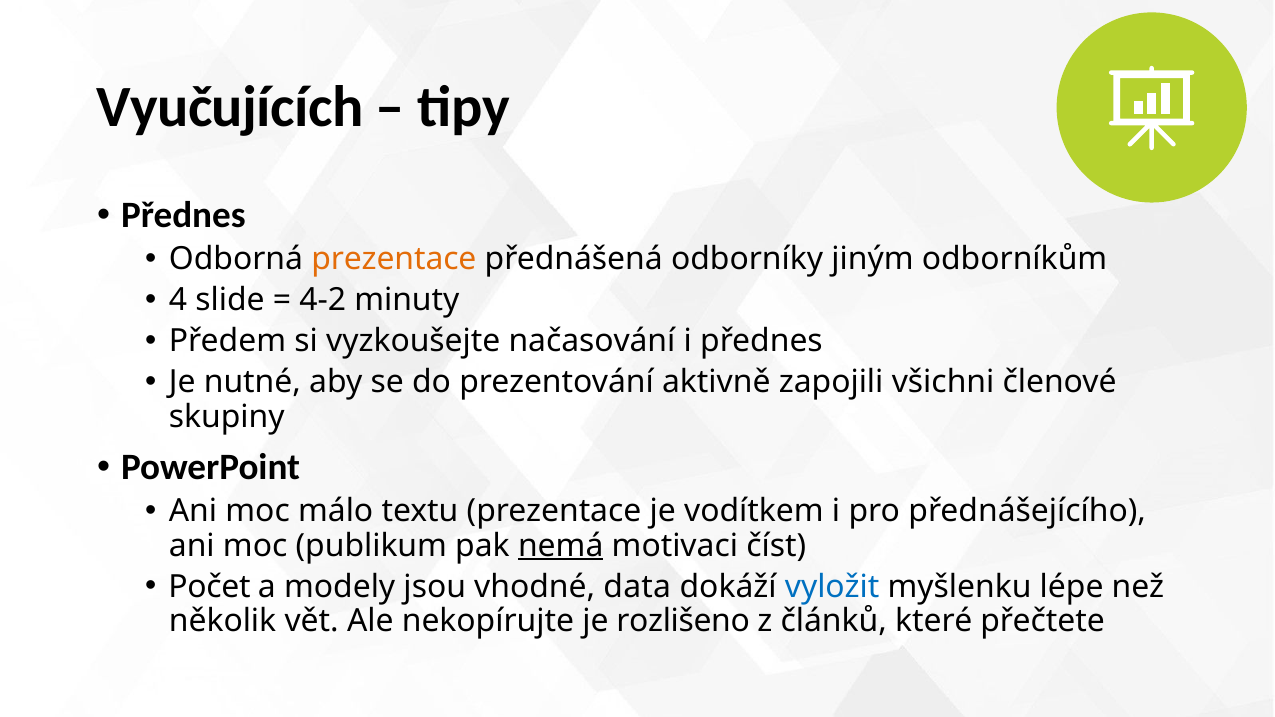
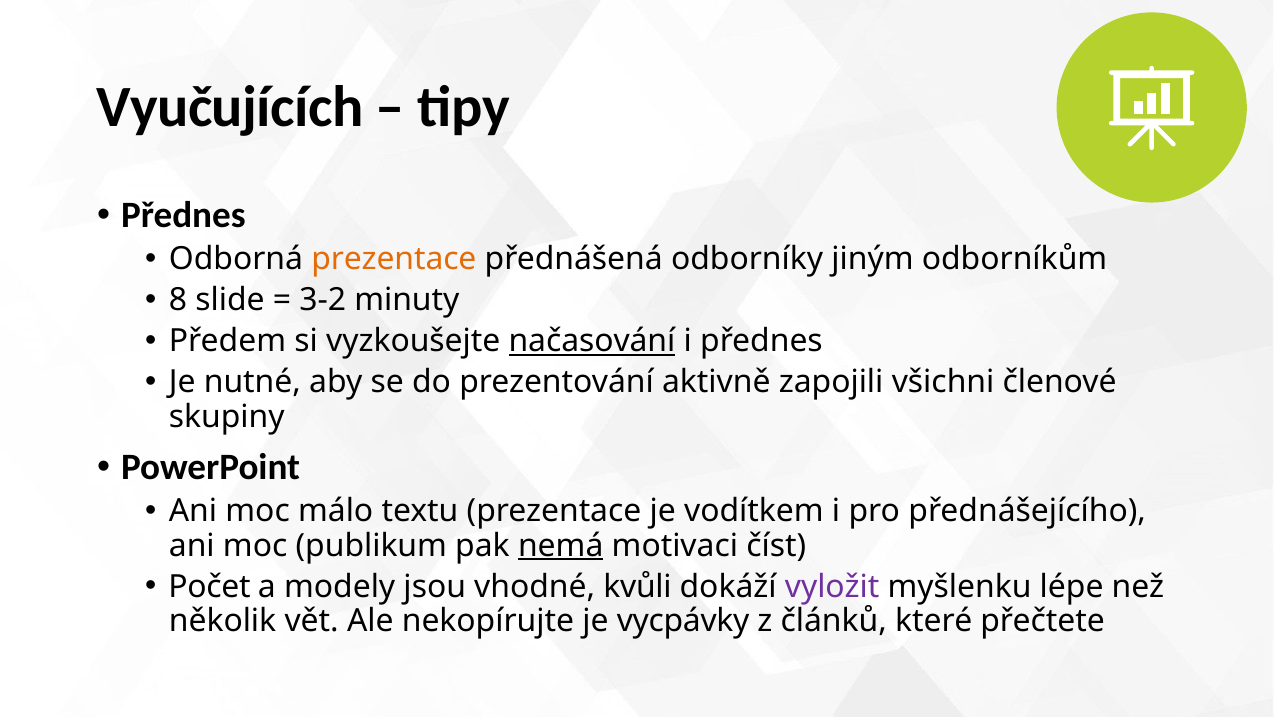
4: 4 -> 8 (178, 300)
4-2: 4-2 -> 3-2 (323, 300)
načasování underline: none -> present (592, 342)
data: data -> kvůli (638, 587)
vyložit colour: blue -> purple (832, 587)
rozlišeno: rozlišeno -> vycpávky (683, 621)
